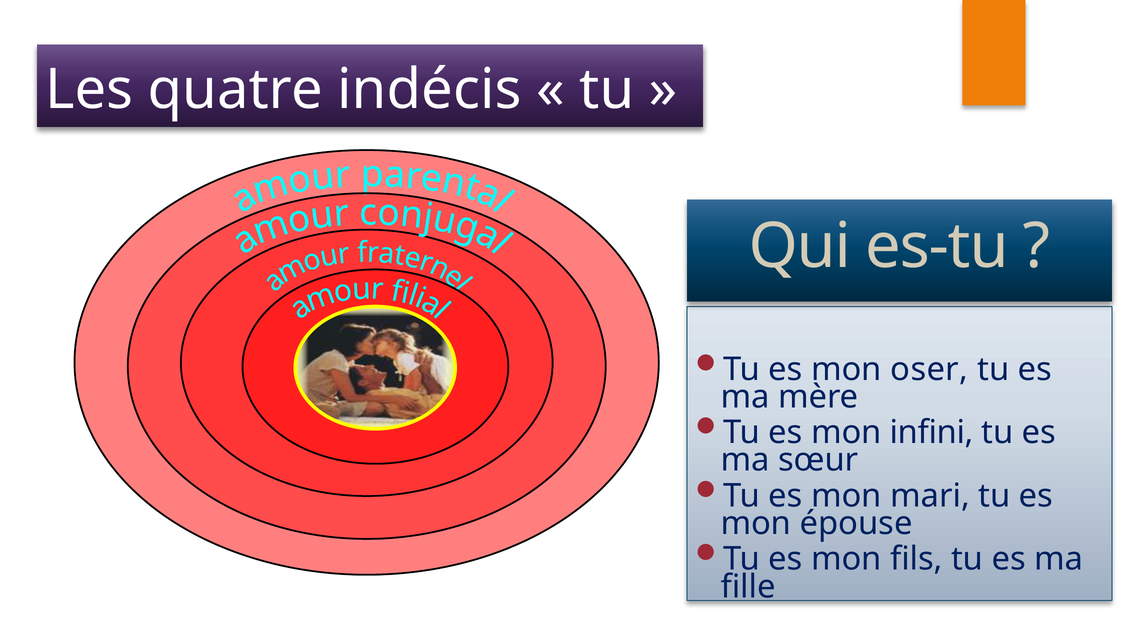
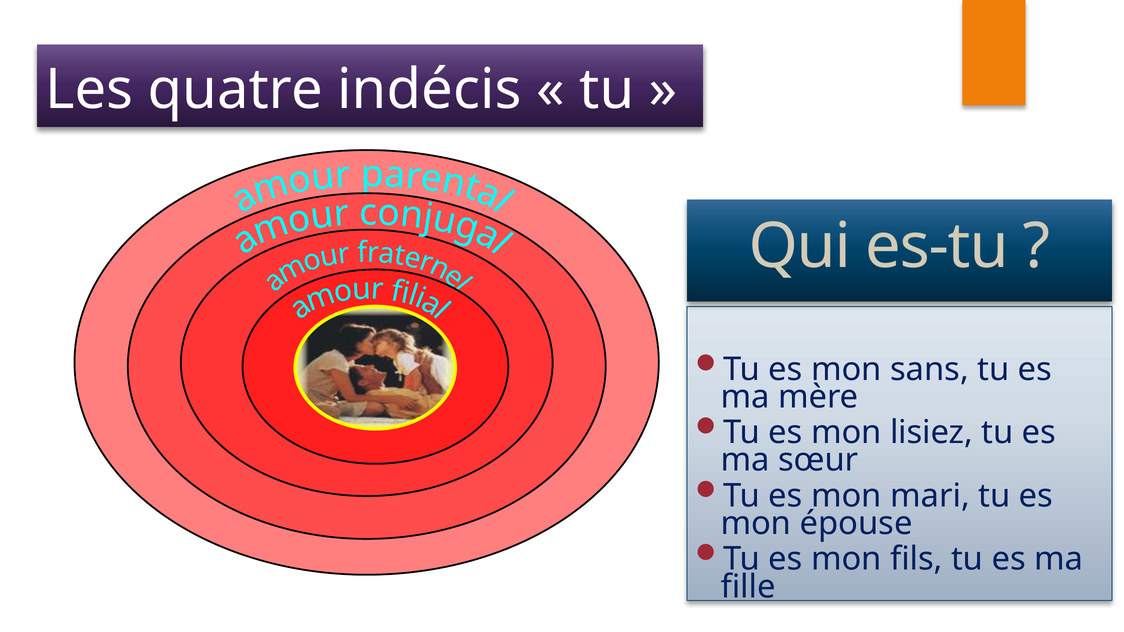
oser: oser -> sans (929, 370)
infini: infini -> lisiez (932, 433)
